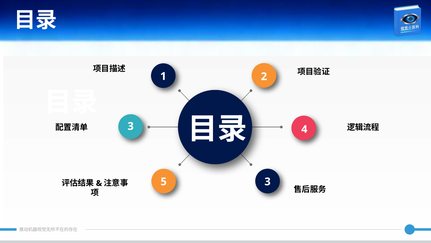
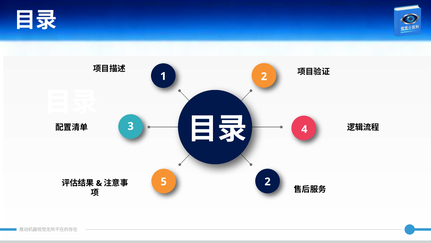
5 3: 3 -> 2 (268, 181)
